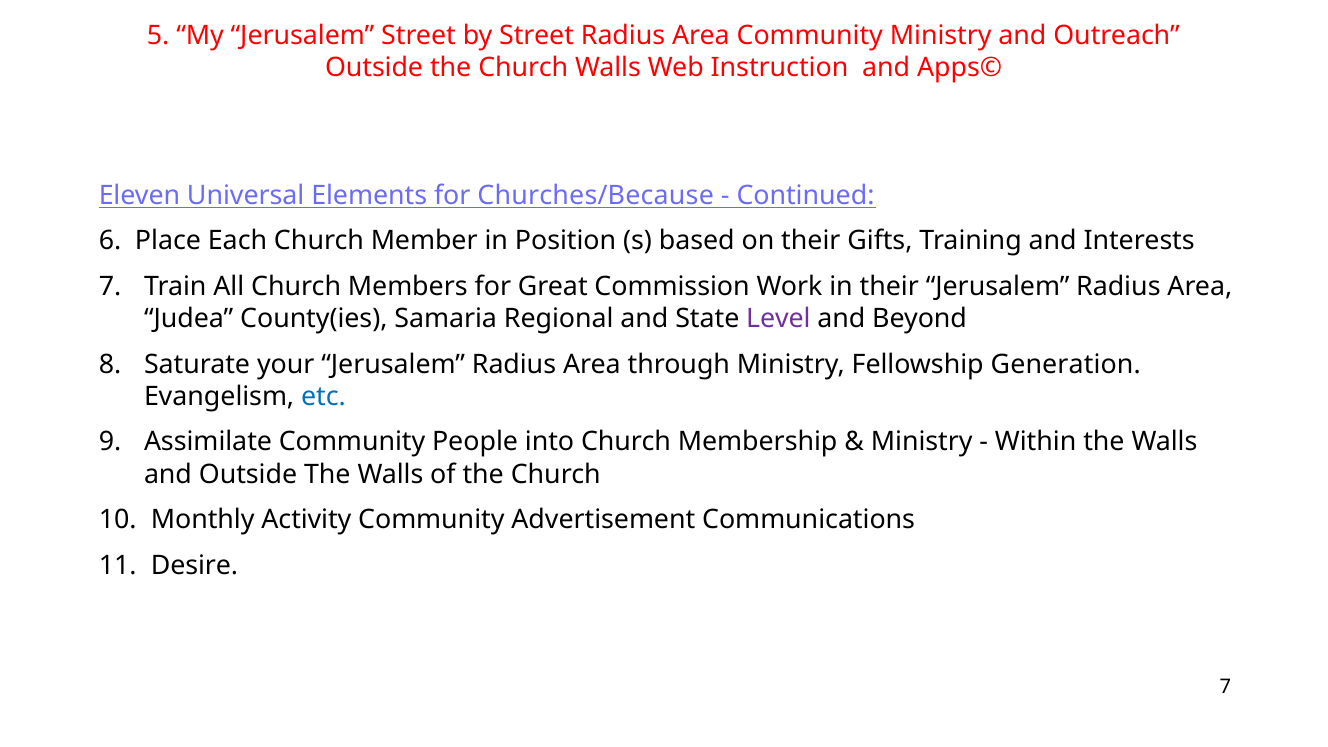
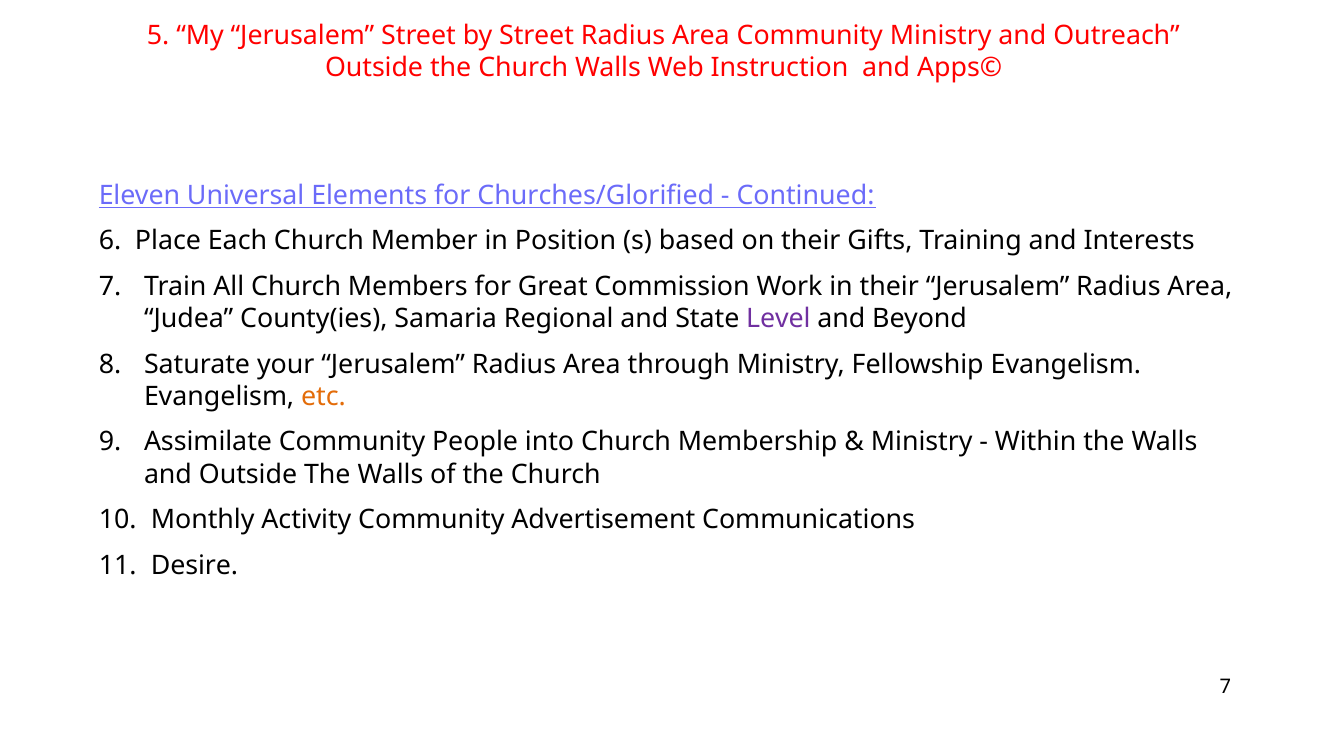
Churches/Because: Churches/Because -> Churches/Glorified (596, 195)
Fellowship Generation: Generation -> Evangelism (1066, 364)
etc colour: blue -> orange (323, 397)
